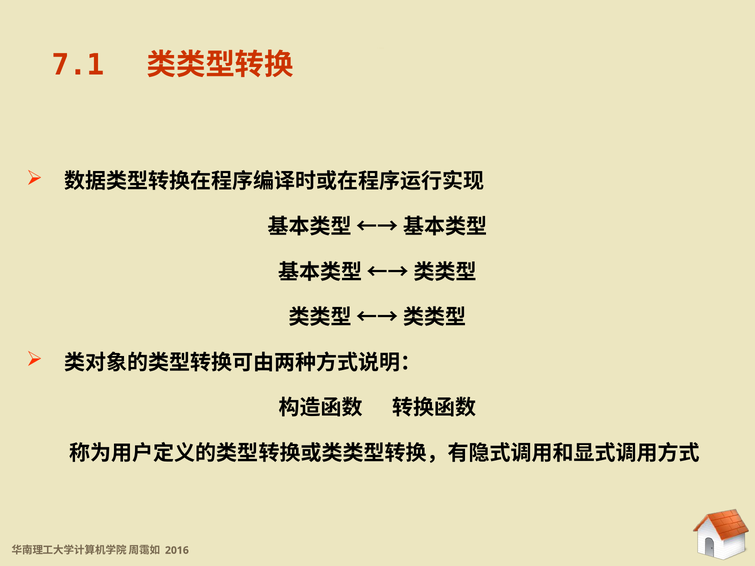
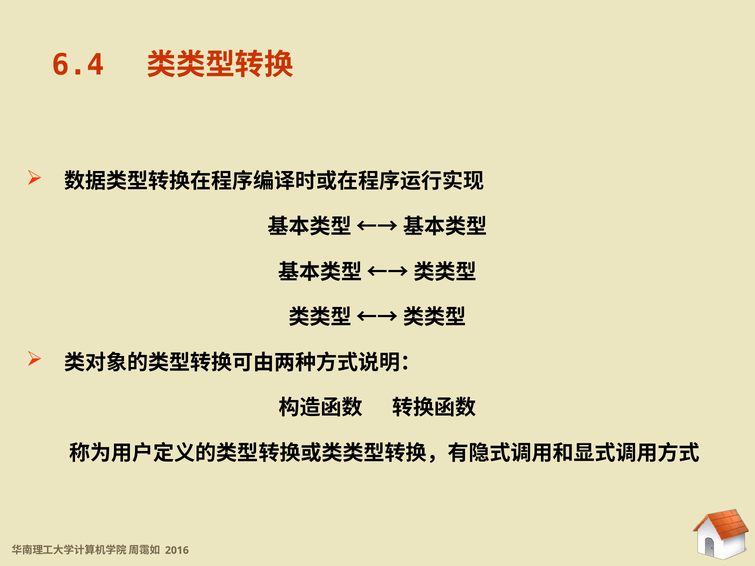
7.1: 7.1 -> 6.4 (78, 65)
